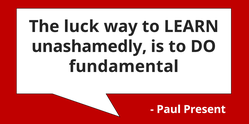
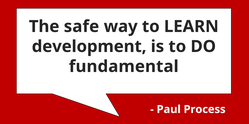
luck: luck -> safe (81, 27)
unashamedly: unashamedly -> development (89, 47)
Present: Present -> Process (205, 110)
